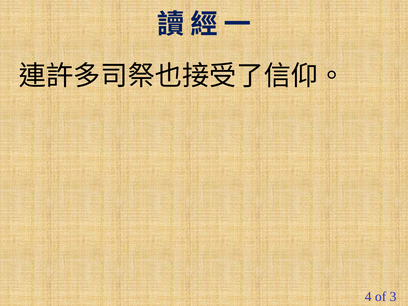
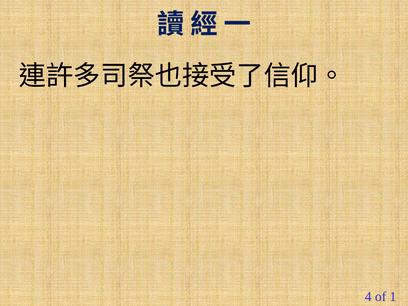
3: 3 -> 1 (393, 297)
